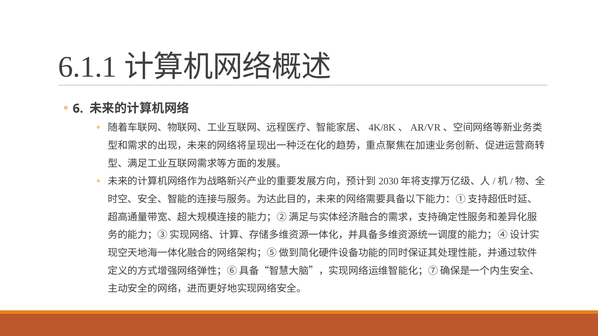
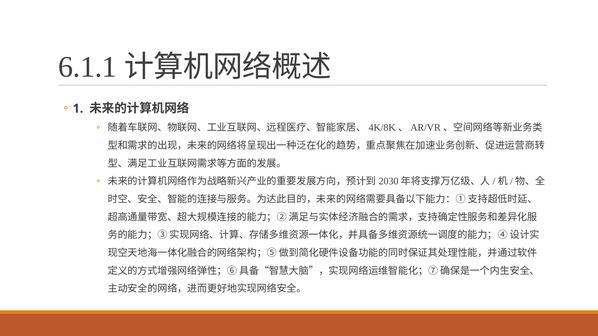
6: 6 -> 1 (78, 109)
